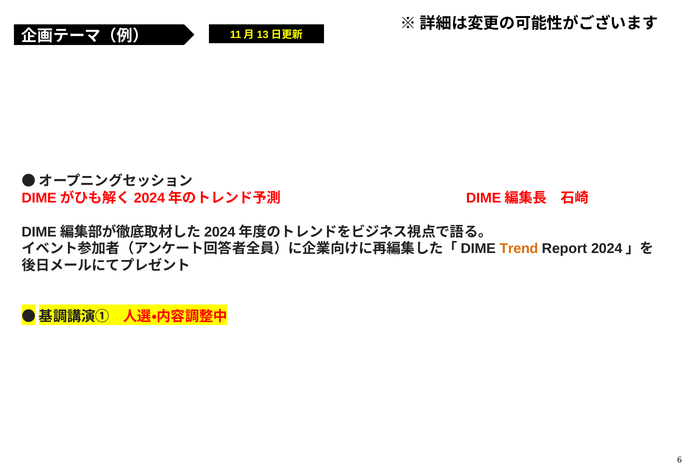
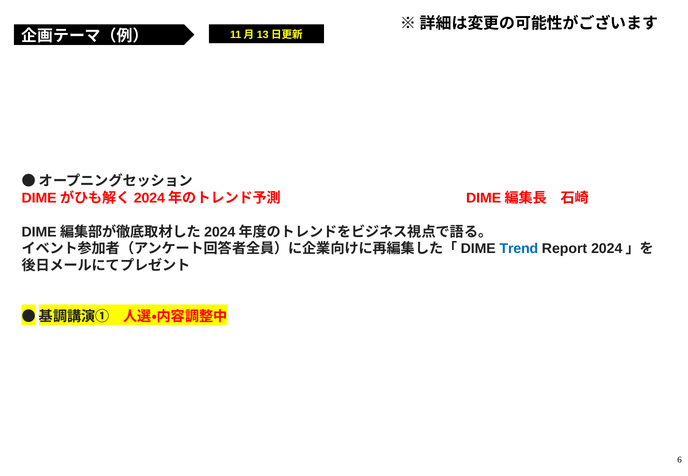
Trend colour: orange -> blue (519, 249)
